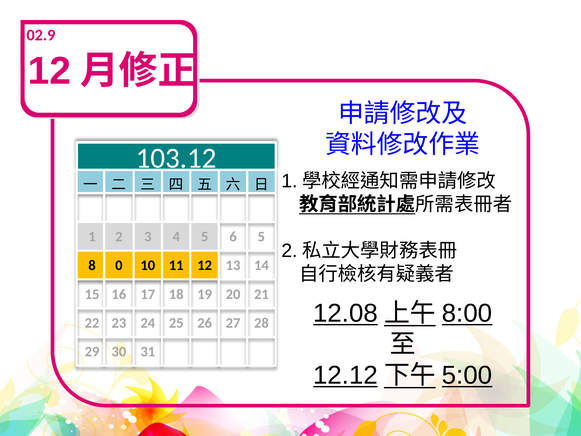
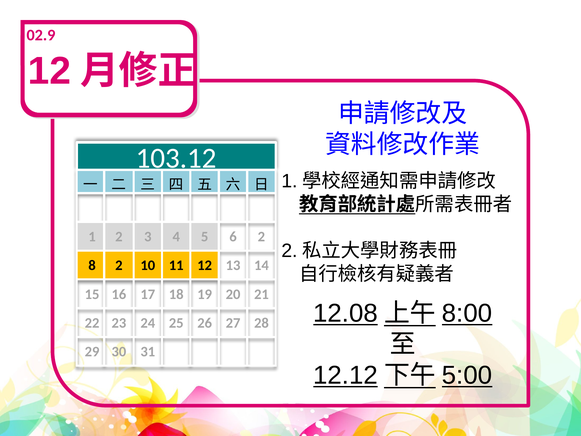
6 5: 5 -> 2 (261, 237)
8 0: 0 -> 2 (119, 265)
